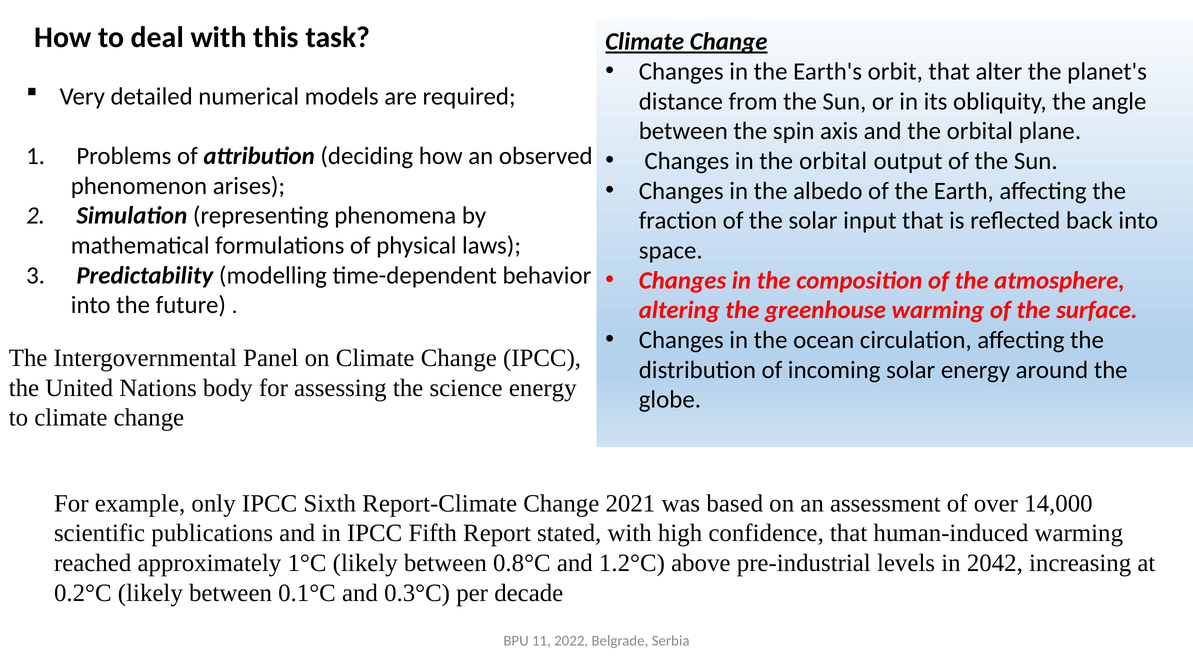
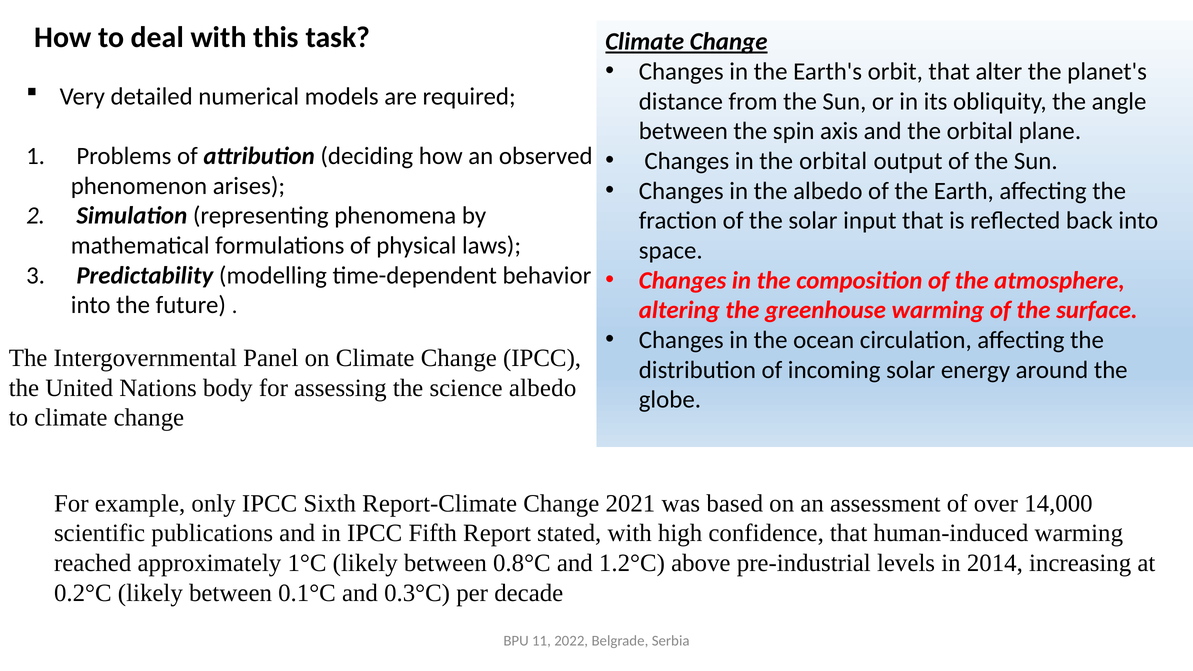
science energy: energy -> albedo (543, 388)
2042: 2042 -> 2014 (995, 563)
